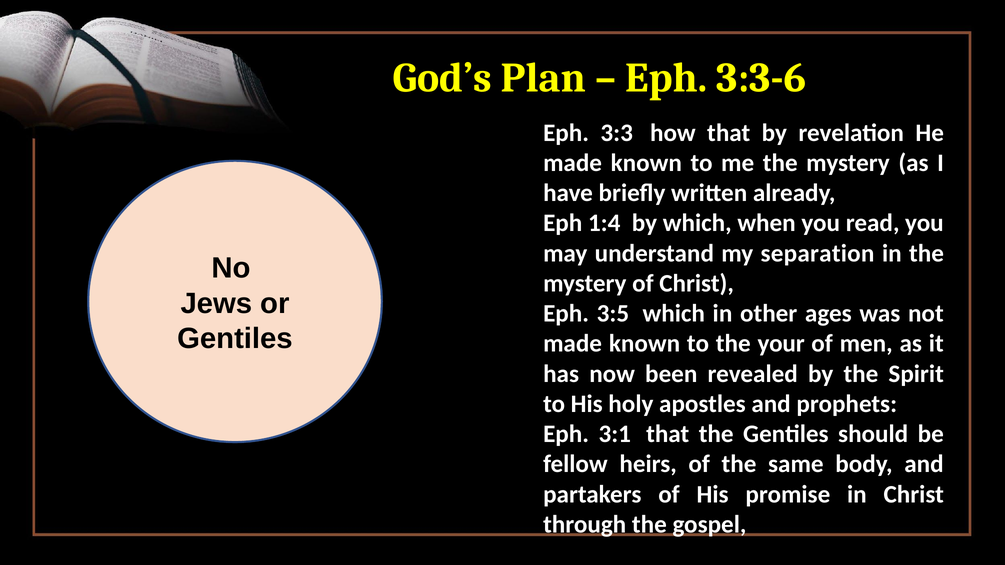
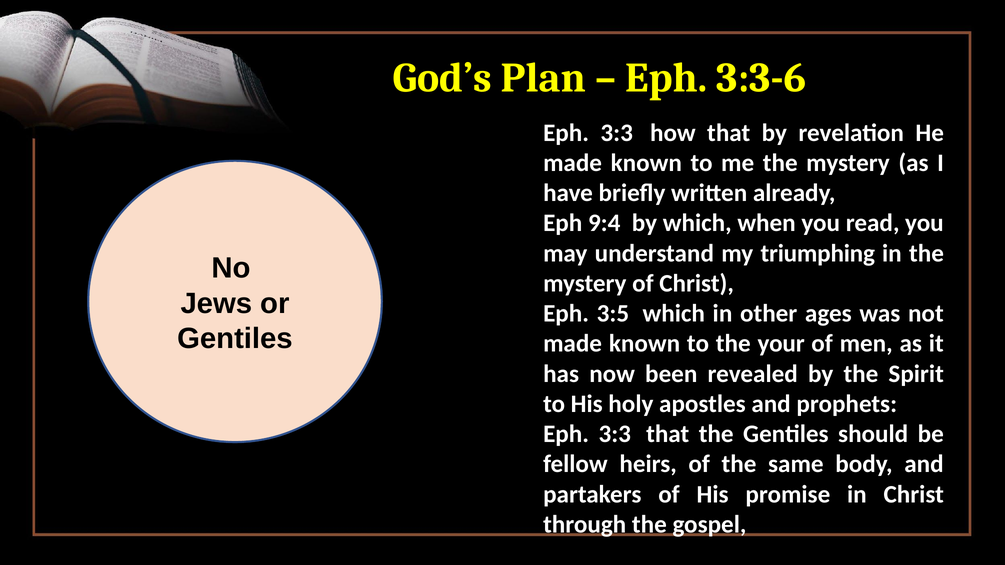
1:4: 1:4 -> 9:4 (604, 223)
separation: separation -> triumphing (818, 253)
3:1: 3:1 -> 3:3 (615, 434)
